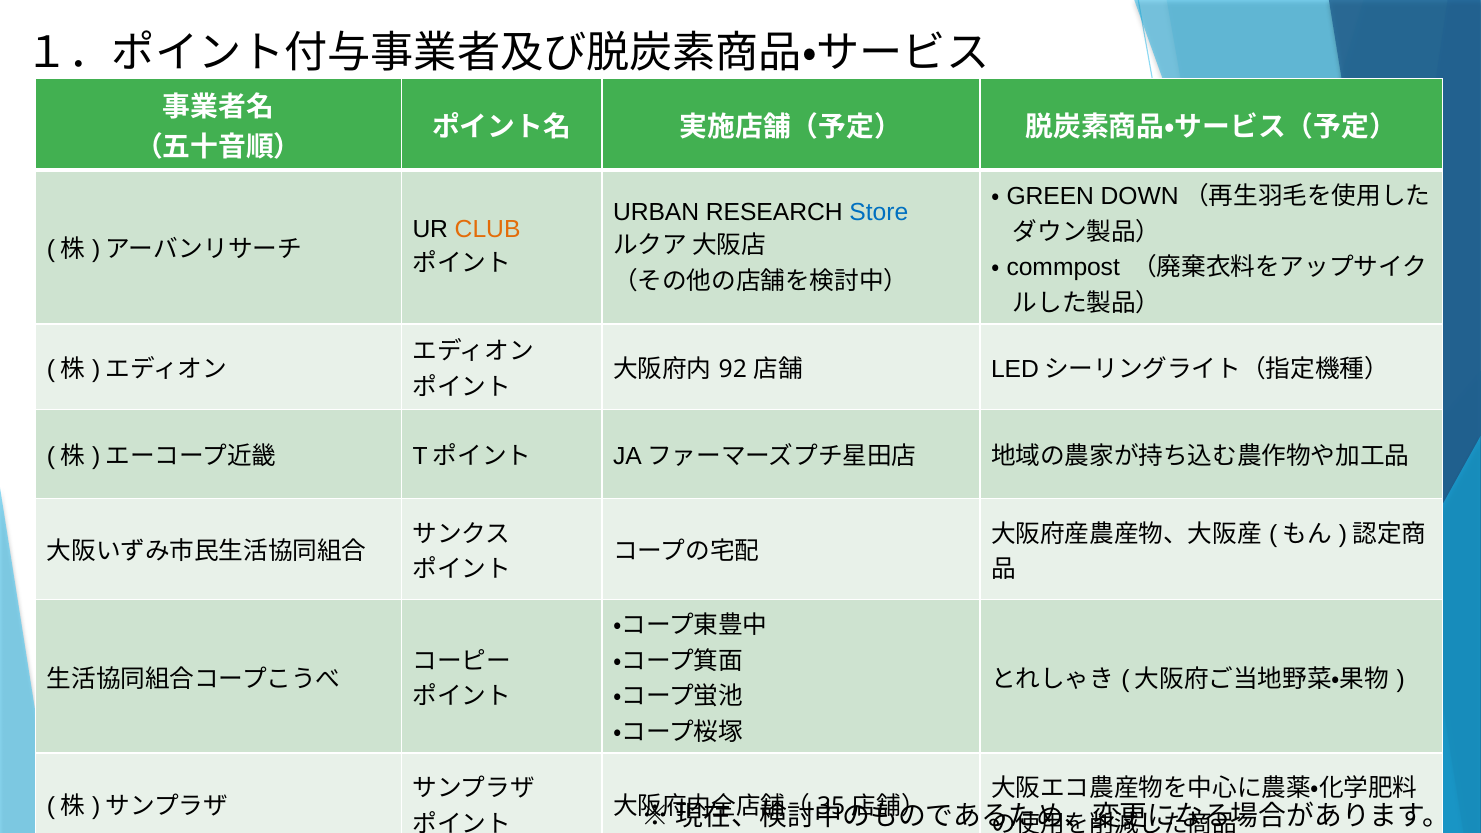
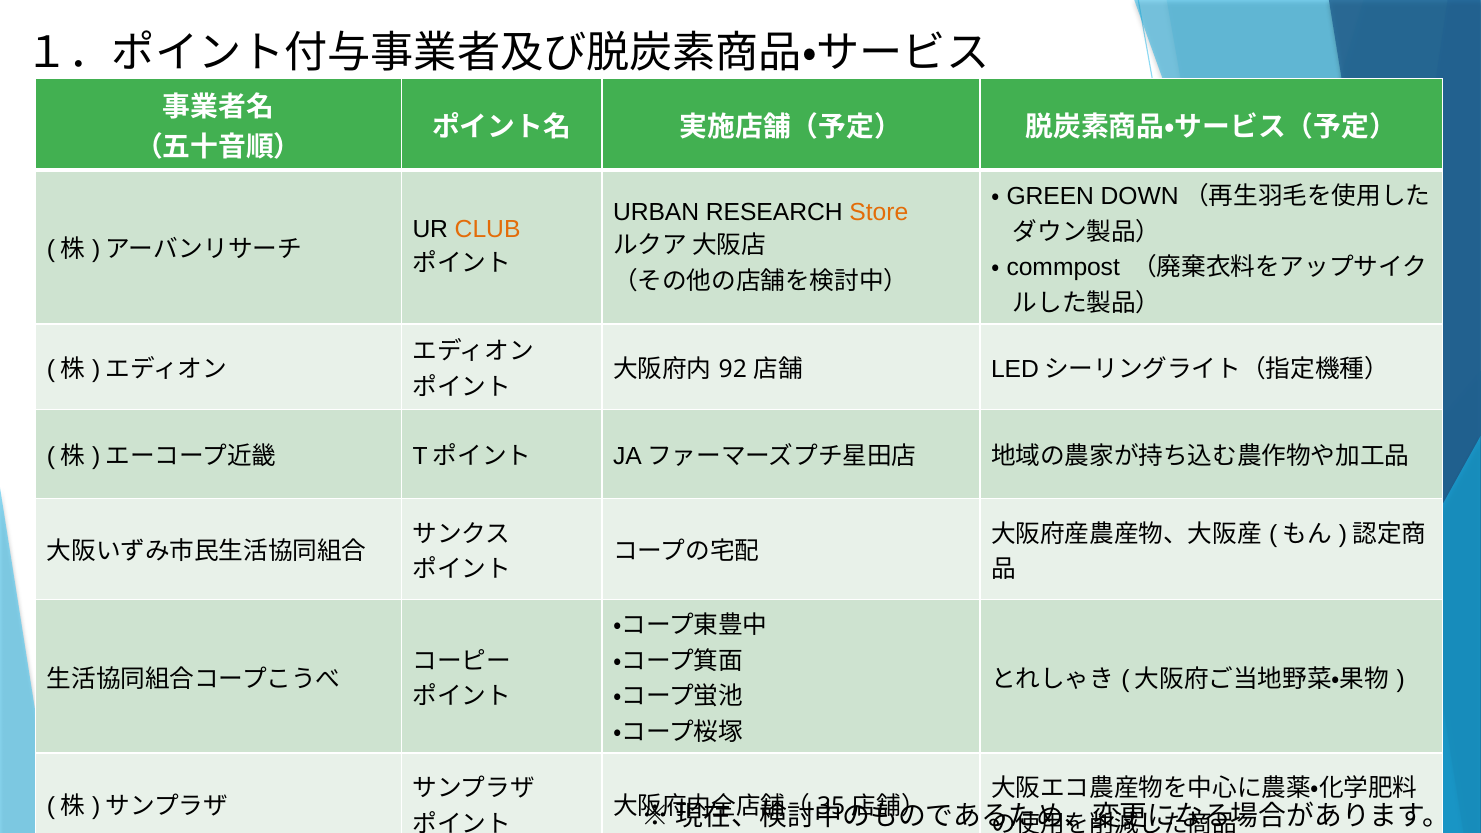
Store colour: blue -> orange (879, 212)
